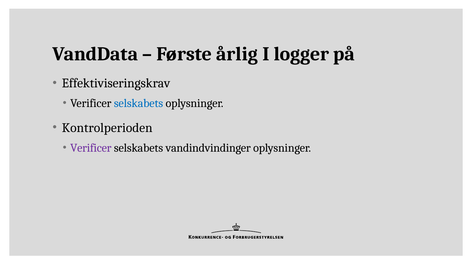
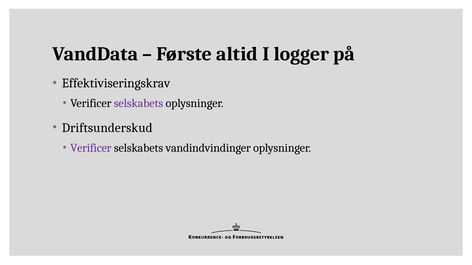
årlig: årlig -> altid (237, 54)
selskabets colour: blue -> purple (139, 104)
Kontrolperioden: Kontrolperioden -> Driftsunderskud (107, 128)
